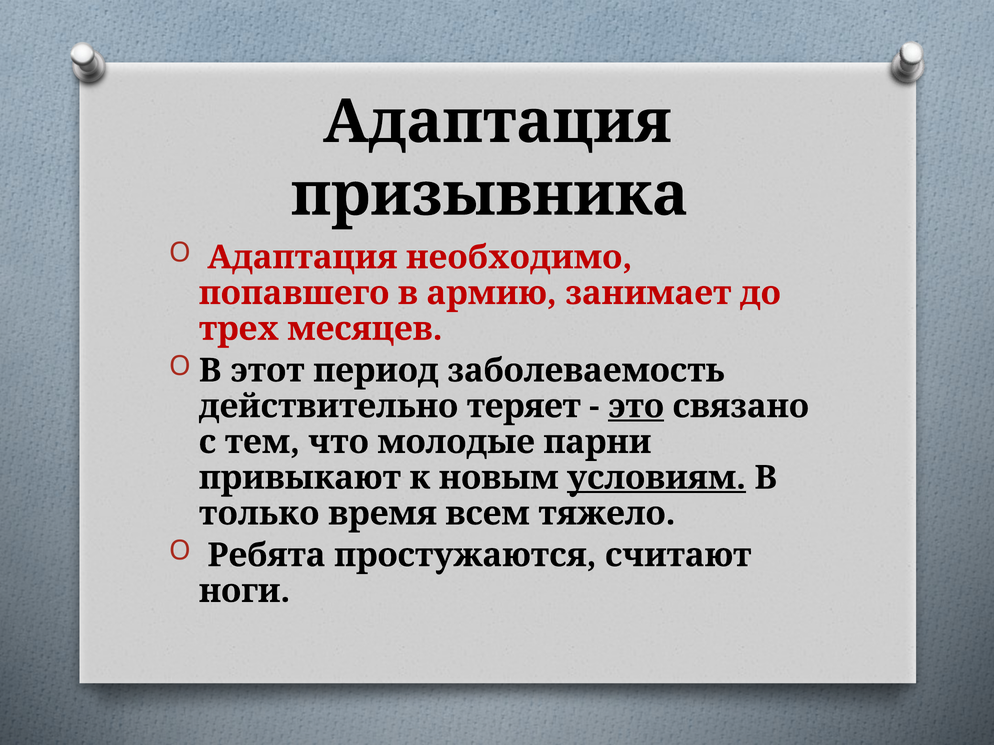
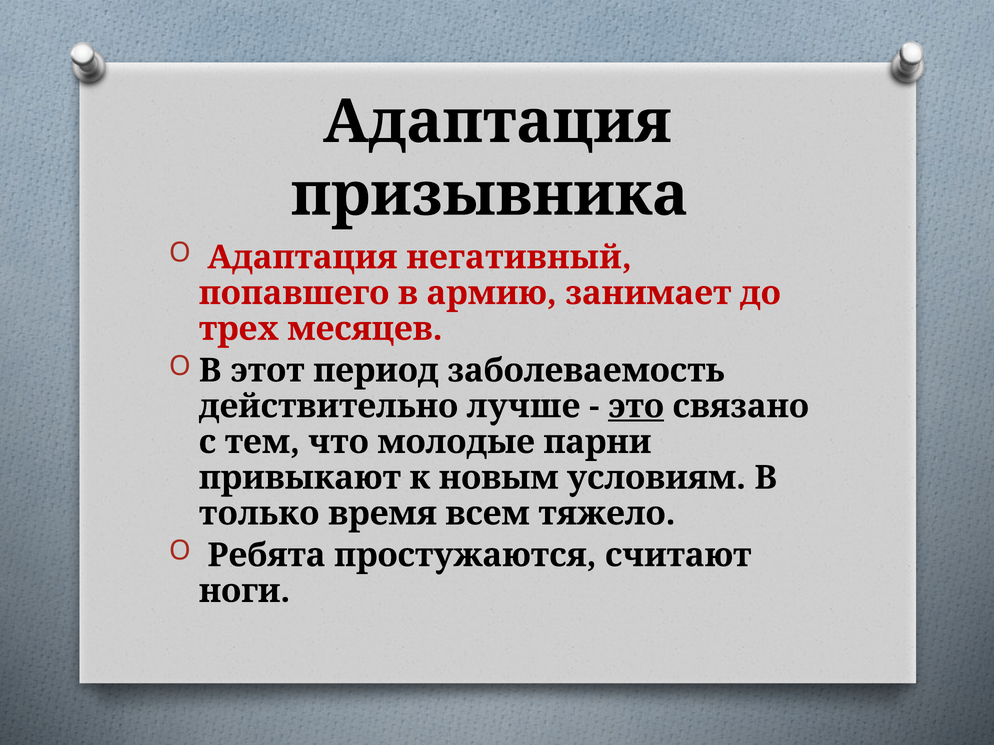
необходимо: необходимо -> негативный (519, 258)
теряет: теряет -> лучше (524, 407)
условиям underline: present -> none (656, 478)
